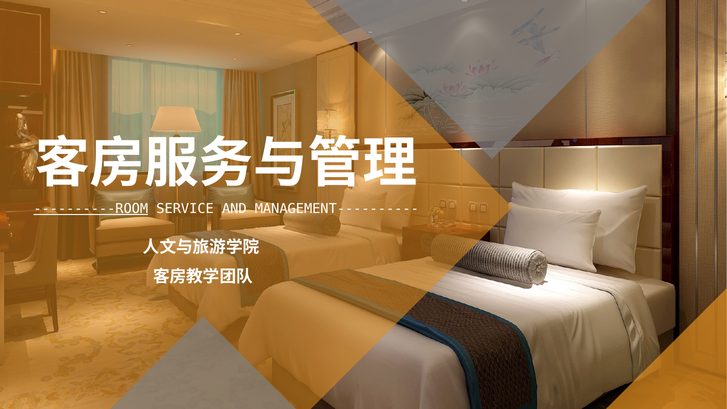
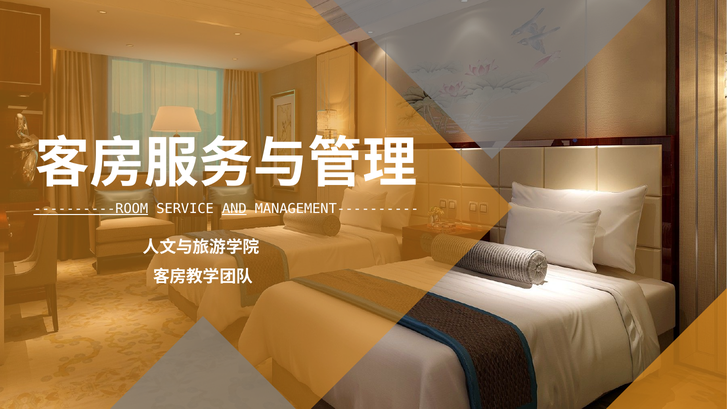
AND underline: none -> present (234, 209)
